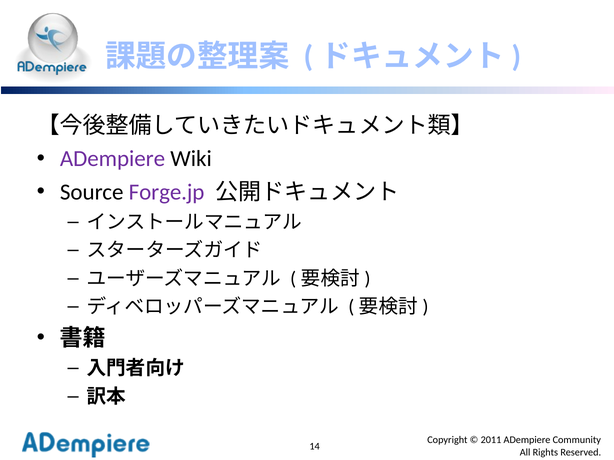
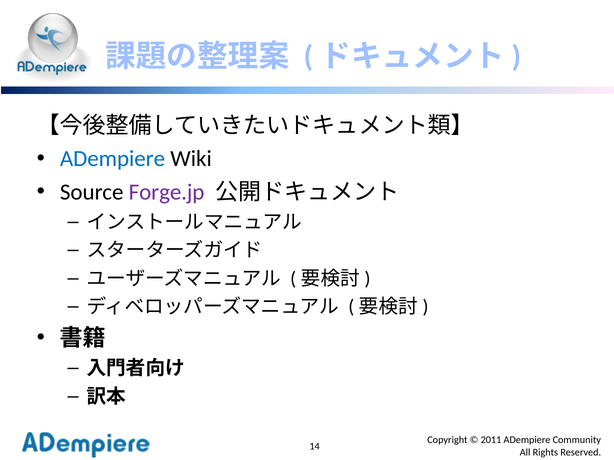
ADempiere colour: purple -> blue (113, 159)
